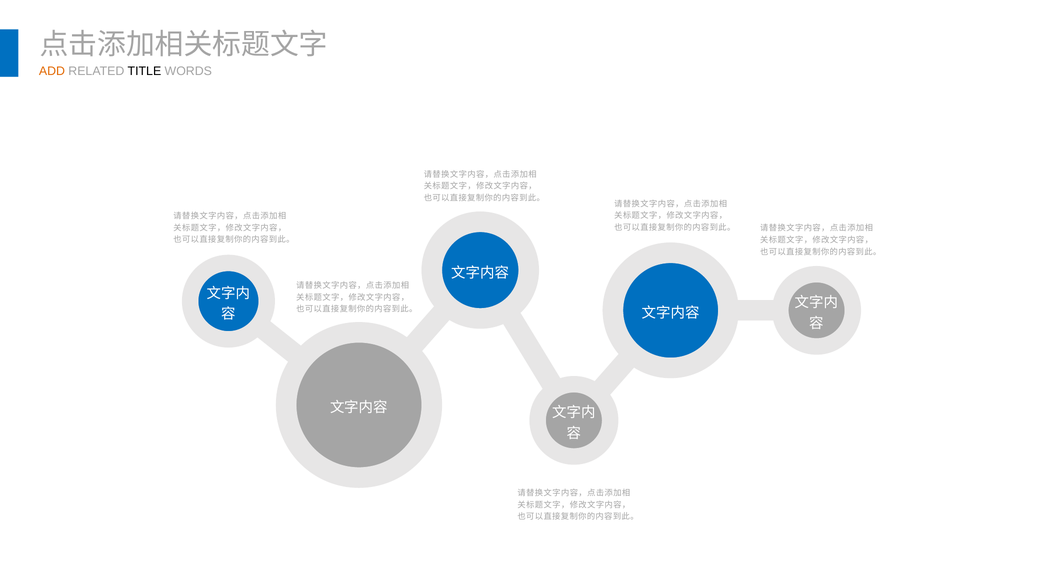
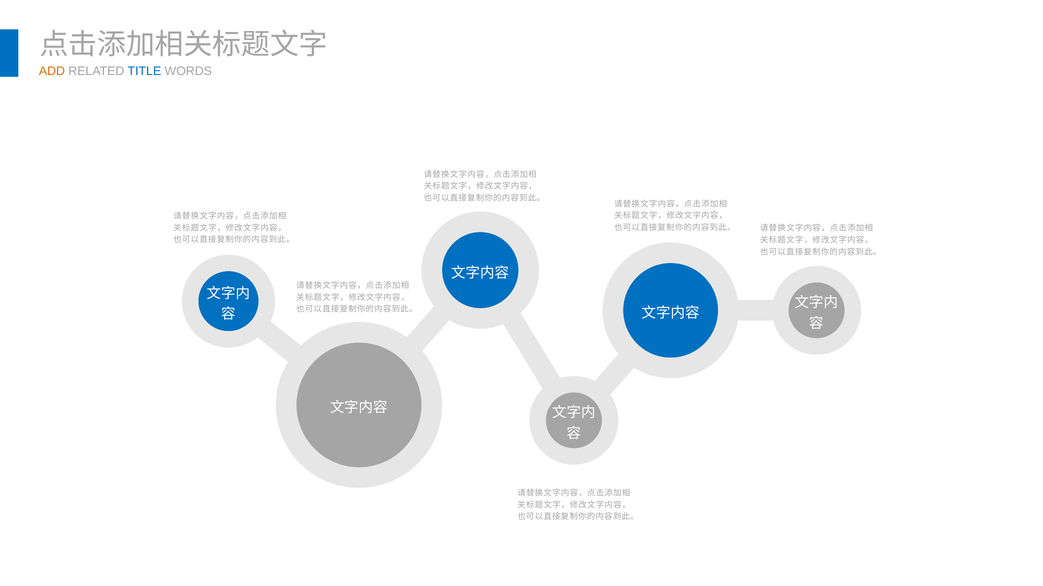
TITLE colour: black -> blue (144, 71)
